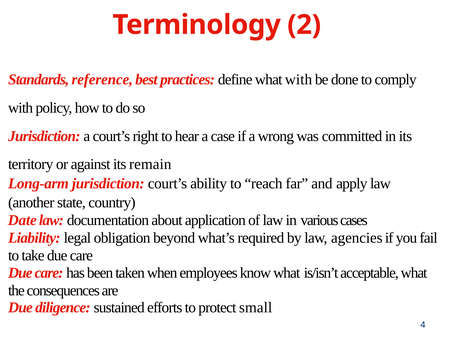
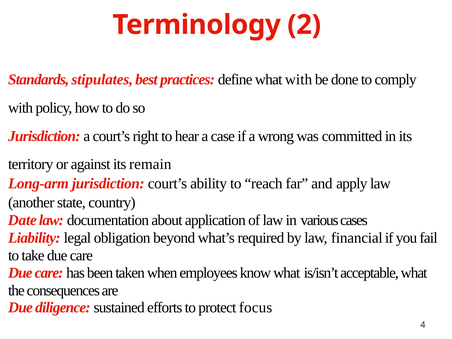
reference: reference -> stipulates (102, 79)
agencies: agencies -> financial (357, 238)
small: small -> focus (256, 308)
